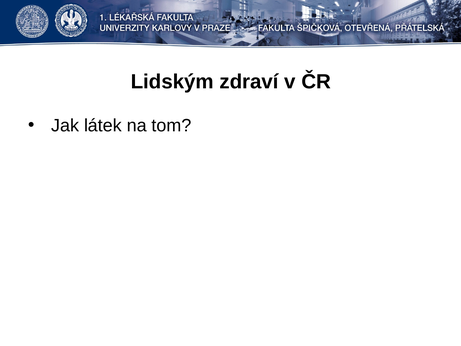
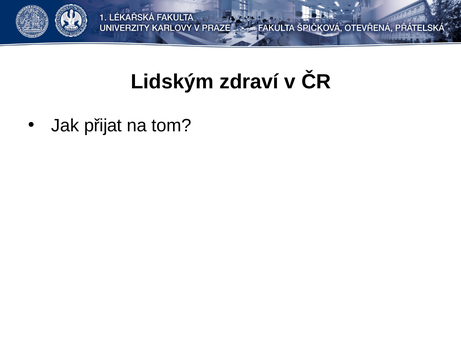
látek: látek -> přijat (103, 125)
